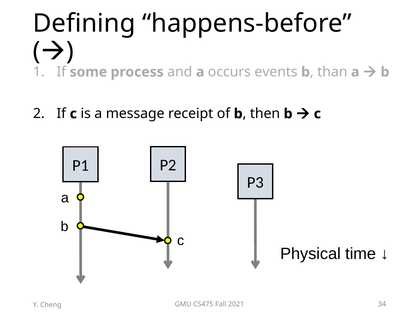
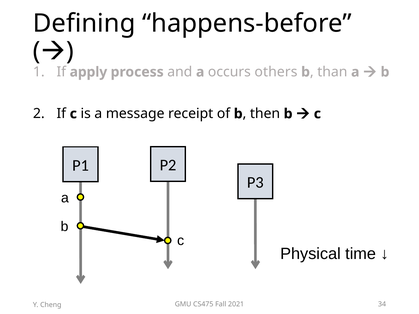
some: some -> apply (88, 72)
events: events -> others (276, 72)
